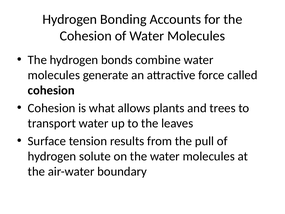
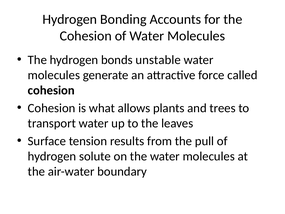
combine: combine -> unstable (158, 60)
